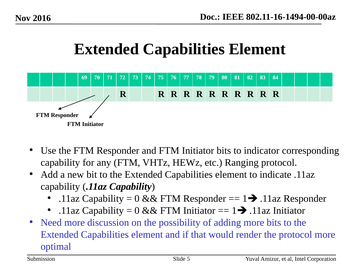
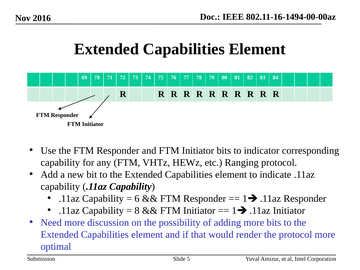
0: 0 -> 6 (137, 198)
0: 0 -> 8 (137, 210)
